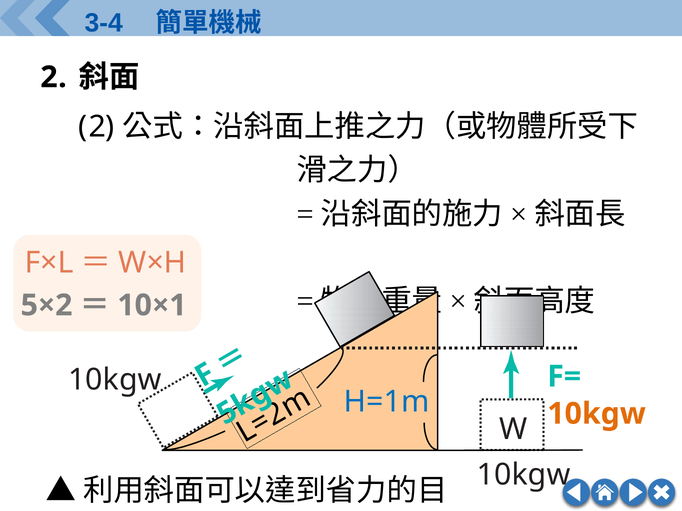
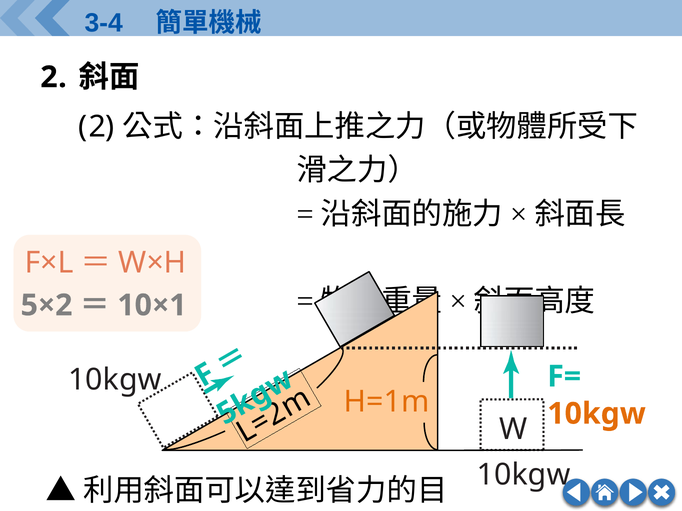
H=1m colour: blue -> orange (387, 402)
